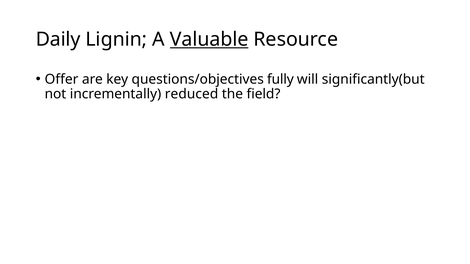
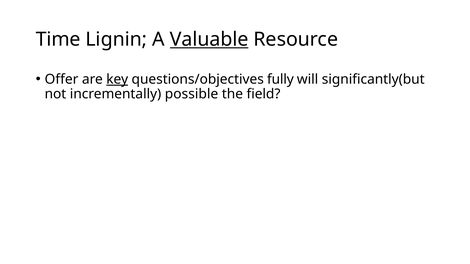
Daily: Daily -> Time (58, 39)
key underline: none -> present (117, 79)
reduced: reduced -> possible (192, 94)
